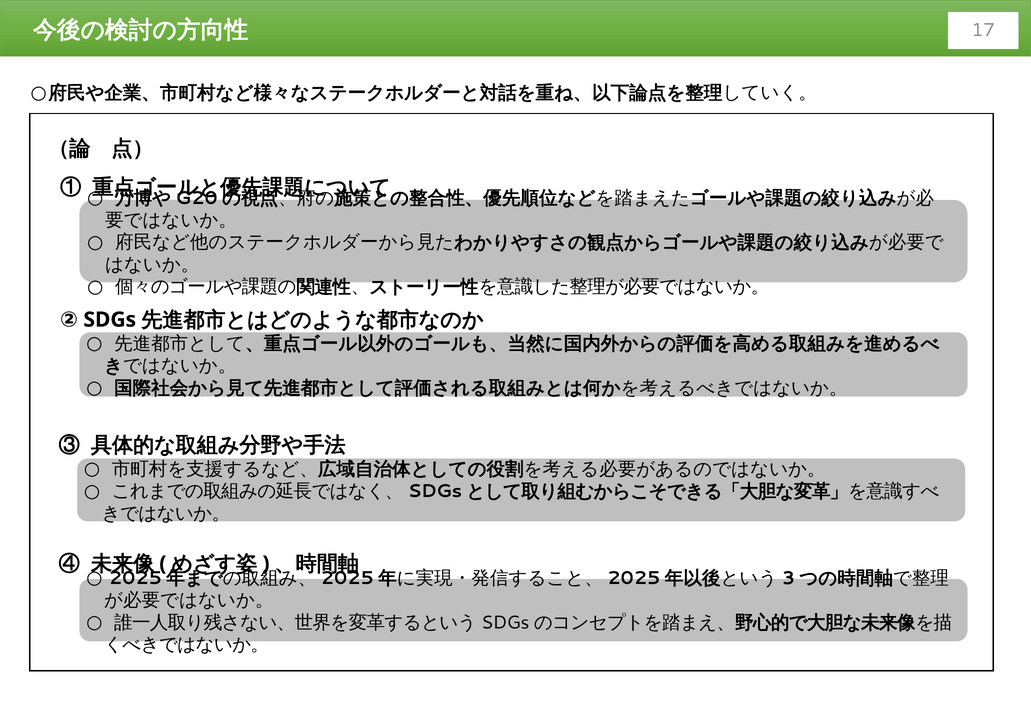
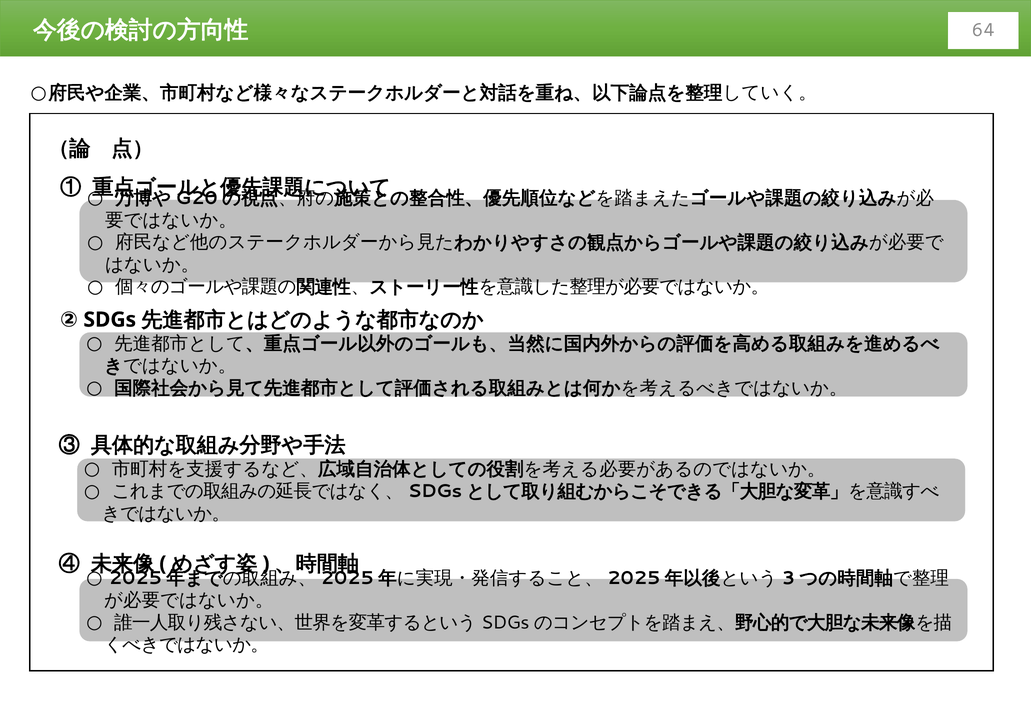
17: 17 -> 64 (983, 30)
